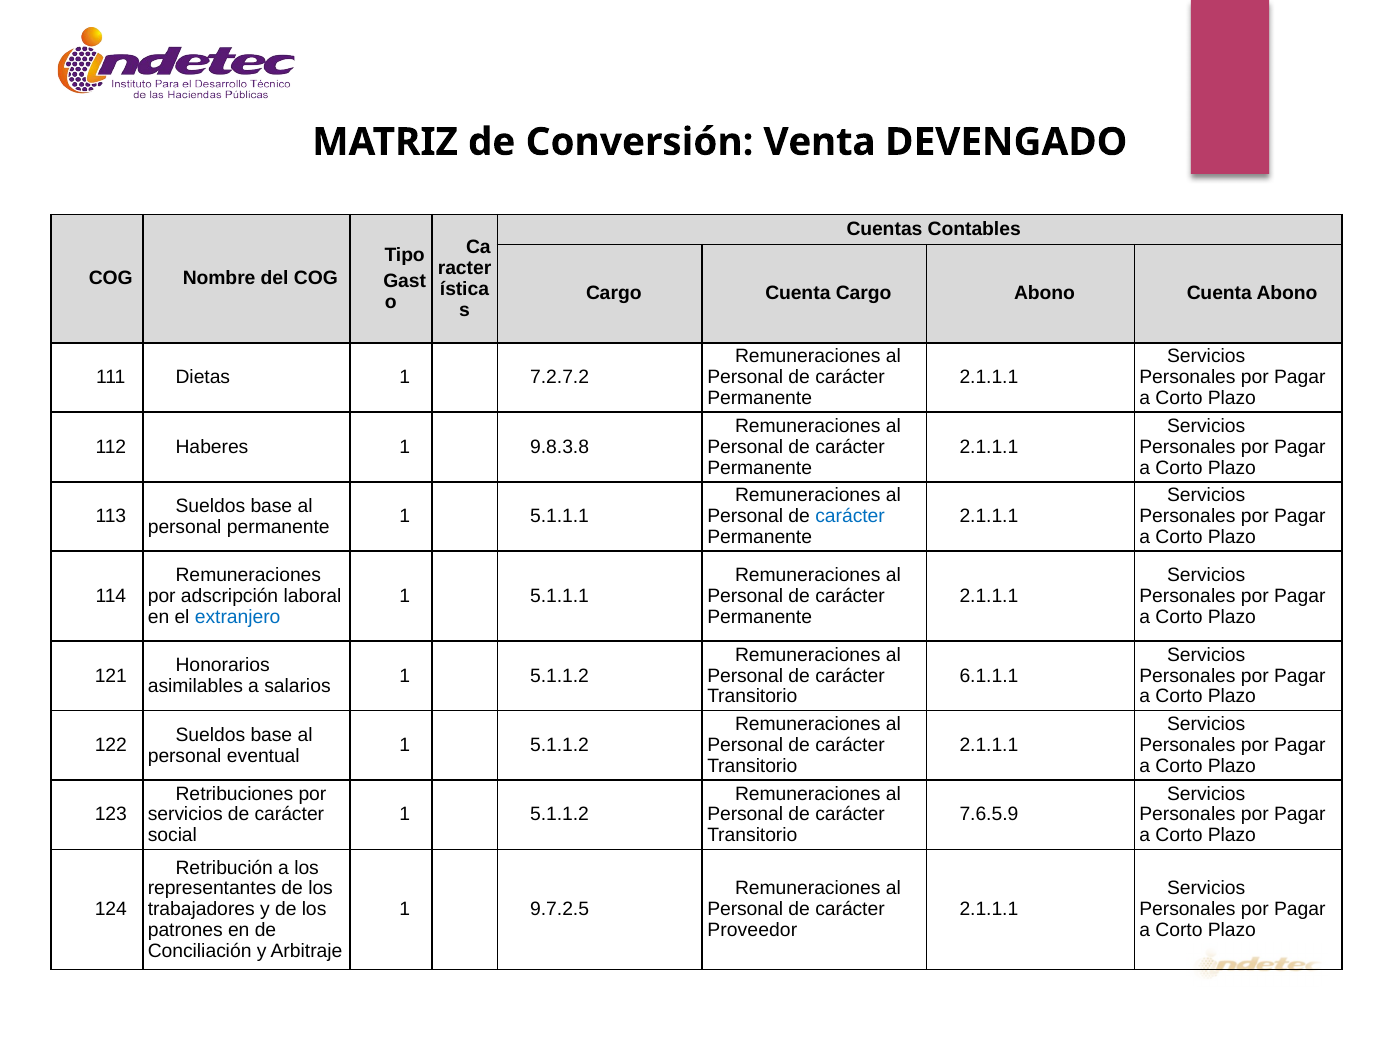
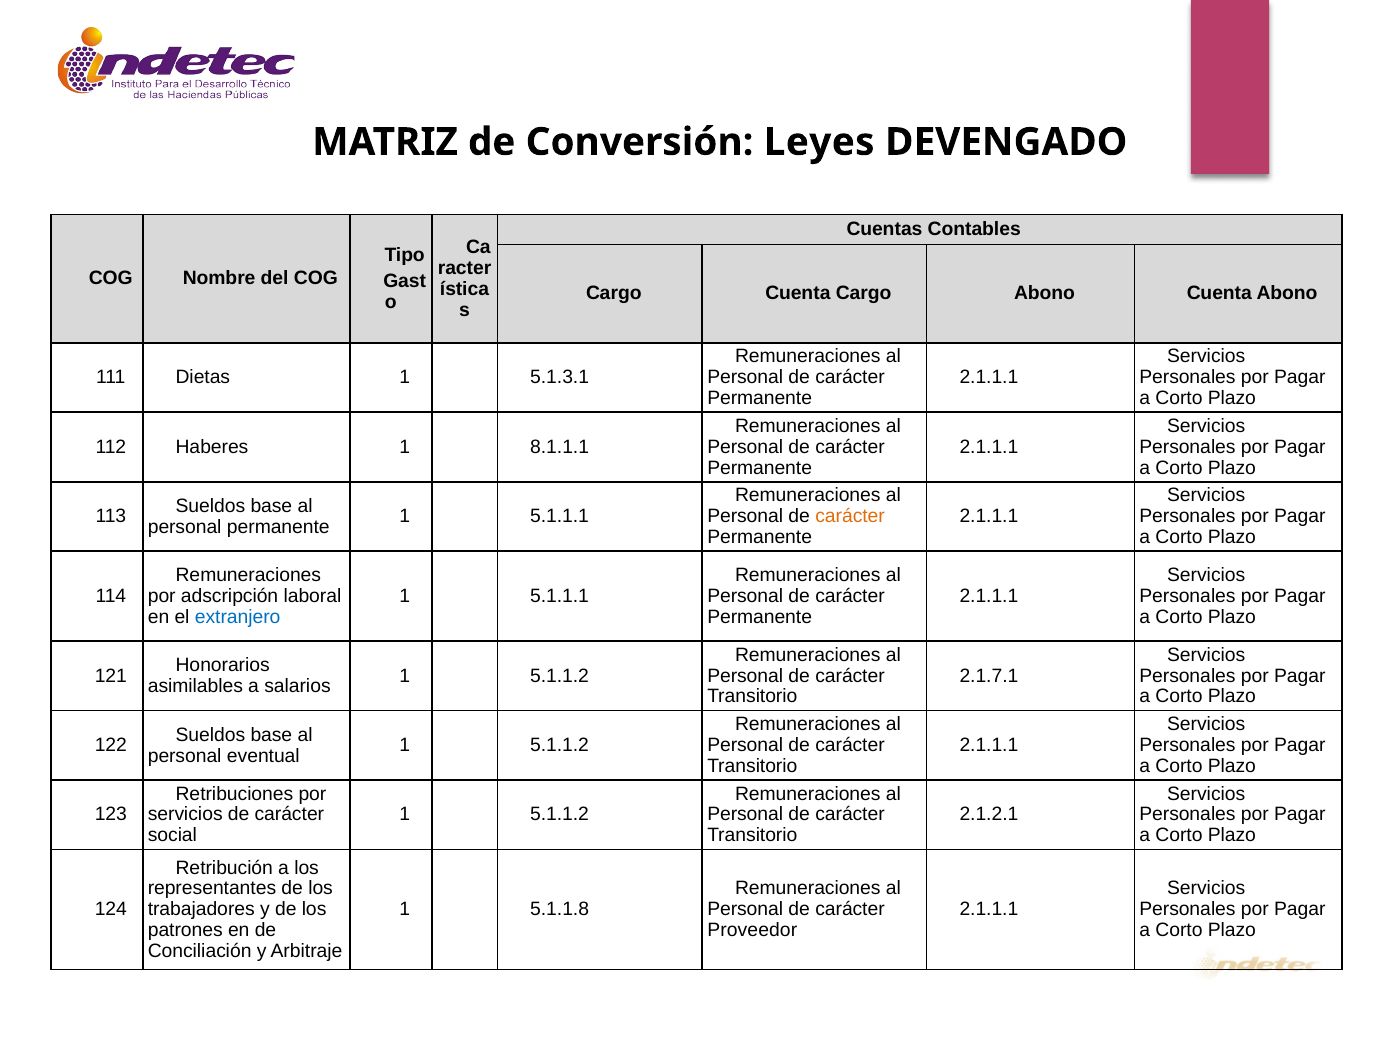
Venta: Venta -> Leyes (819, 142)
7.2.7.2: 7.2.7.2 -> 5.1.3.1 (560, 378)
9.8.3.8: 9.8.3.8 -> 8.1.1.1 (560, 447)
carácter colour: blue -> orange (850, 516)
6.1.1.1: 6.1.1.1 -> 2.1.7.1 (989, 676)
7.6.5.9: 7.6.5.9 -> 2.1.2.1 (989, 815)
9.7.2.5: 9.7.2.5 -> 5.1.1.8 (560, 910)
